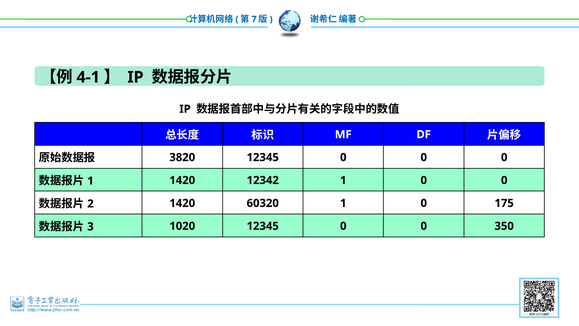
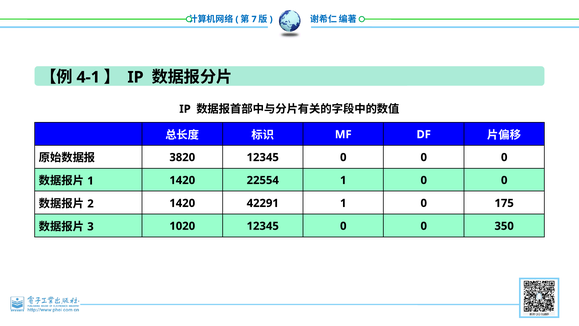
12342: 12342 -> 22554 (263, 180)
60320: 60320 -> 42291 (263, 203)
